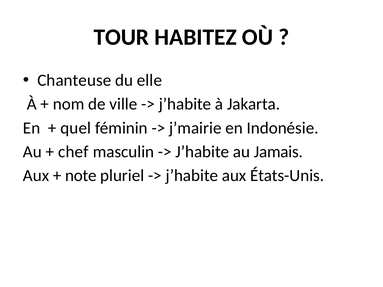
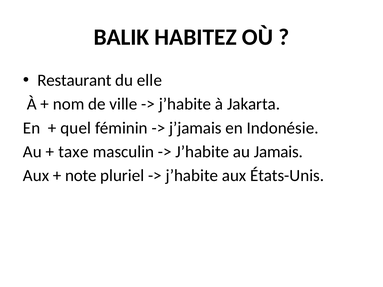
TOUR: TOUR -> BALIK (121, 37)
Chanteuse: Chanteuse -> Restaurant (74, 80)
j’mairie: j’mairie -> j’jamais (195, 128)
chef: chef -> taxe (73, 152)
